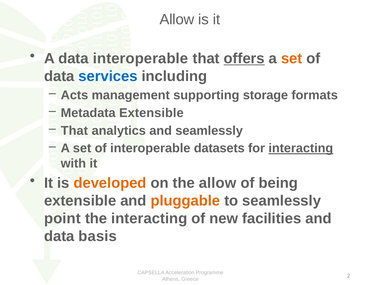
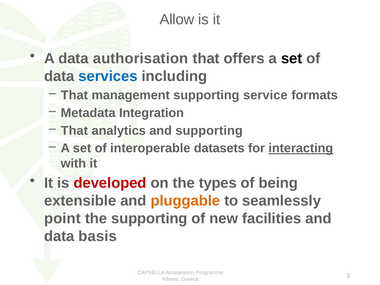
data interoperable: interoperable -> authorisation (141, 59)
offers underline: present -> none (244, 59)
set colour: orange -> black (292, 59)
Acts: Acts -> That (74, 95)
storage: storage -> service (265, 95)
Metadata Extensible: Extensible -> Integration (151, 113)
and seamlessly: seamlessly -> supporting (209, 131)
developed colour: orange -> red (110, 183)
the allow: allow -> types (218, 183)
the interacting: interacting -> supporting (149, 219)
